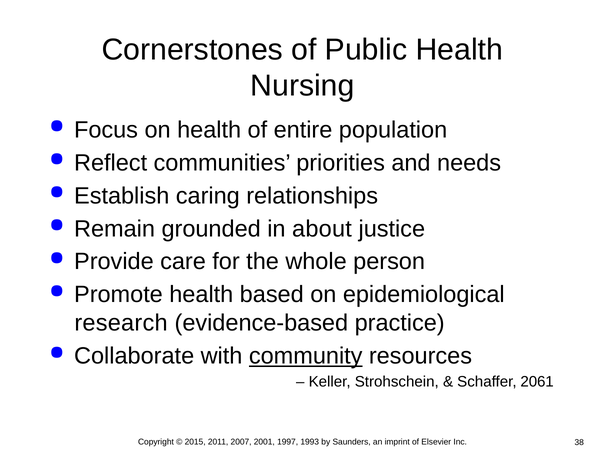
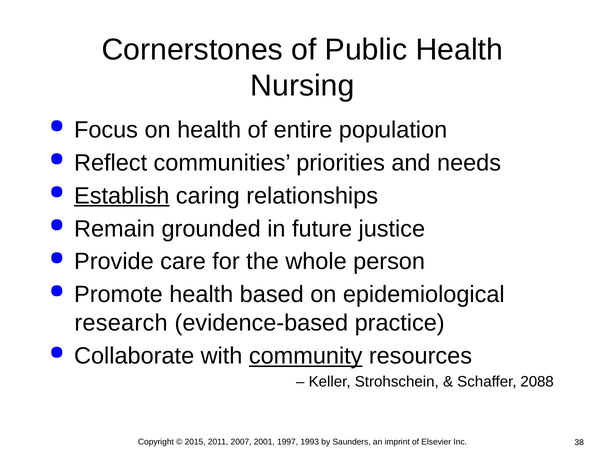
Establish underline: none -> present (122, 196)
about: about -> future (322, 229)
2061: 2061 -> 2088 (537, 381)
